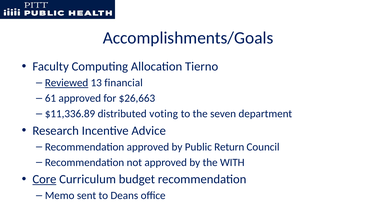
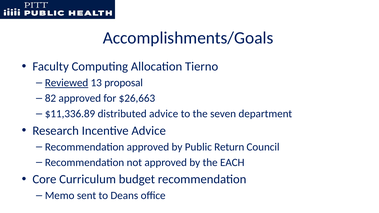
financial: financial -> proposal (124, 83)
61: 61 -> 82 (50, 98)
distributed voting: voting -> advice (164, 114)
WITH: WITH -> EACH (232, 163)
Core underline: present -> none (44, 179)
